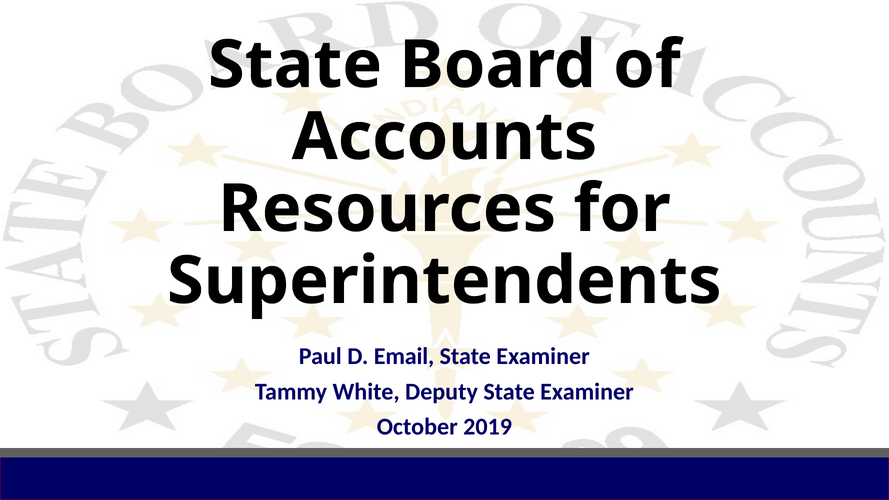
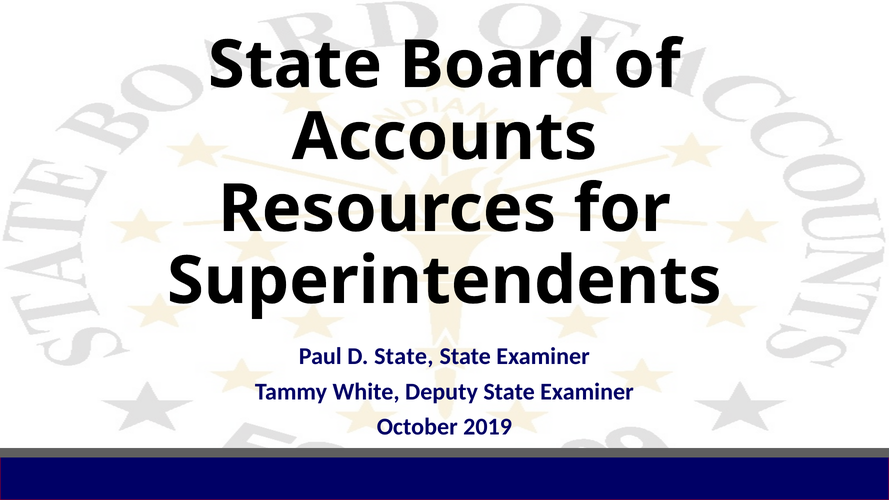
D Email: Email -> State (404, 356)
